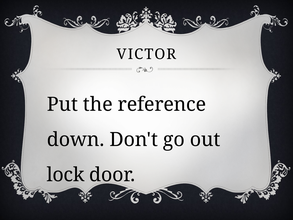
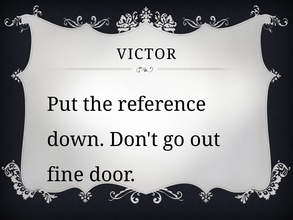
lock: lock -> fine (65, 175)
